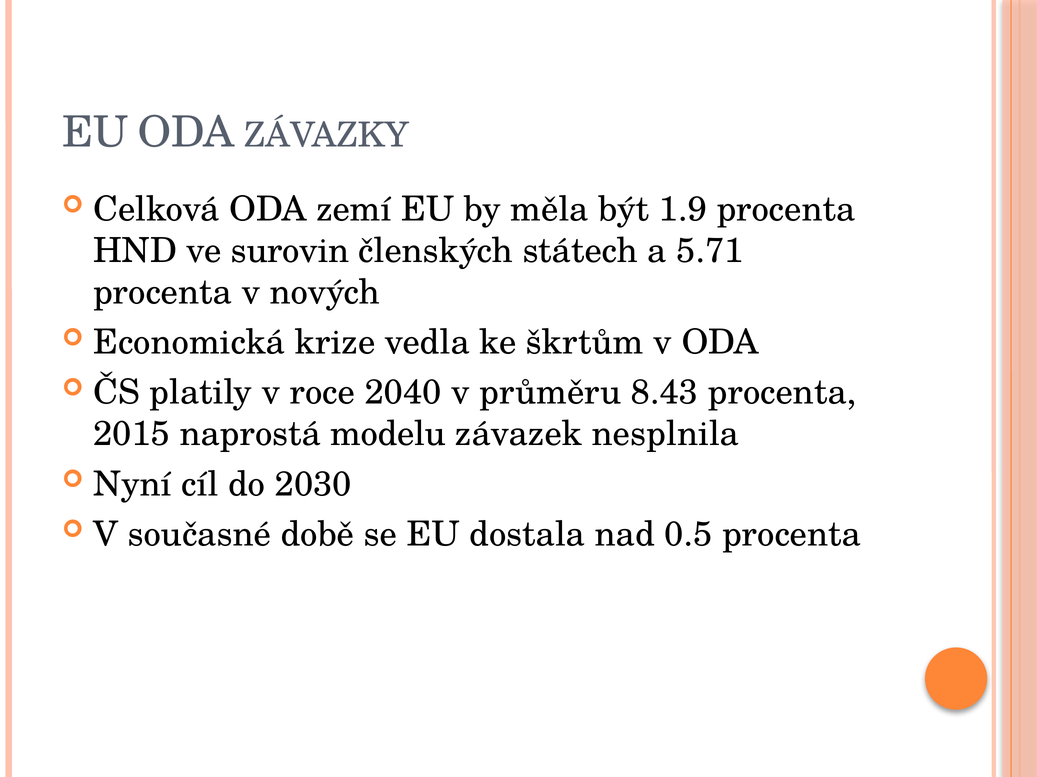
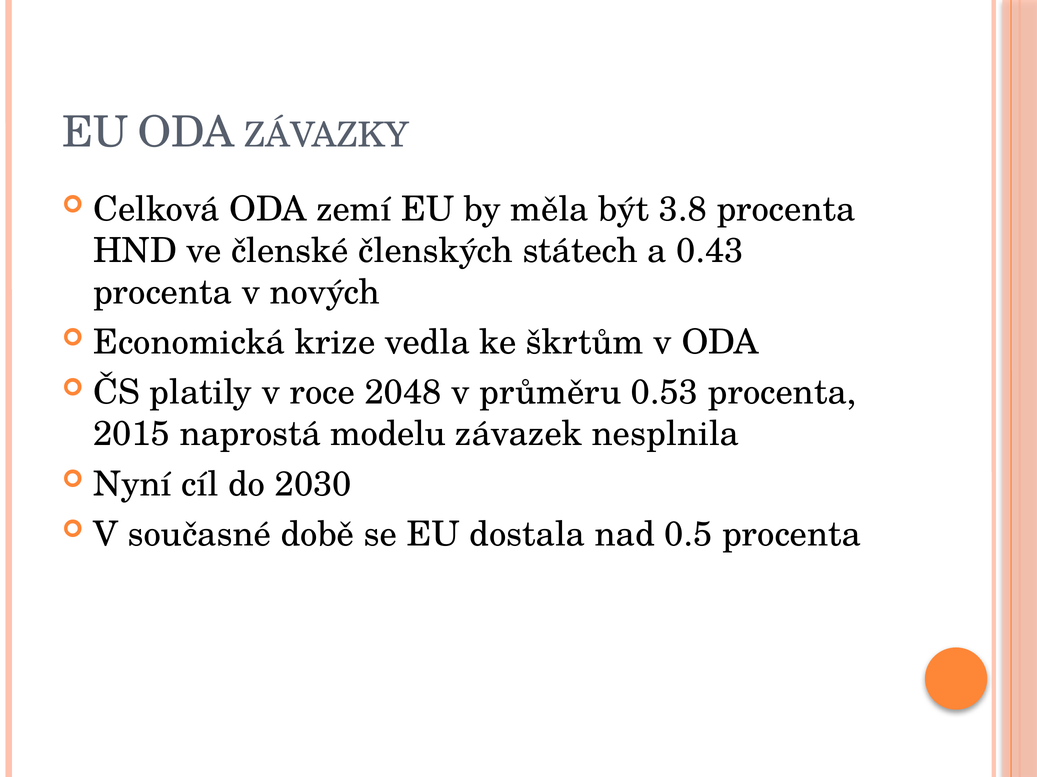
1.9: 1.9 -> 3.8 (683, 210)
surovin: surovin -> členské (290, 251)
5.71: 5.71 -> 0.43 (710, 251)
2040: 2040 -> 2048 (403, 393)
8.43: 8.43 -> 0.53 (665, 393)
